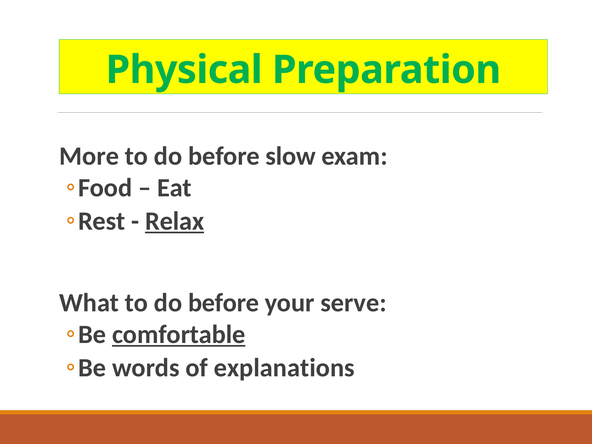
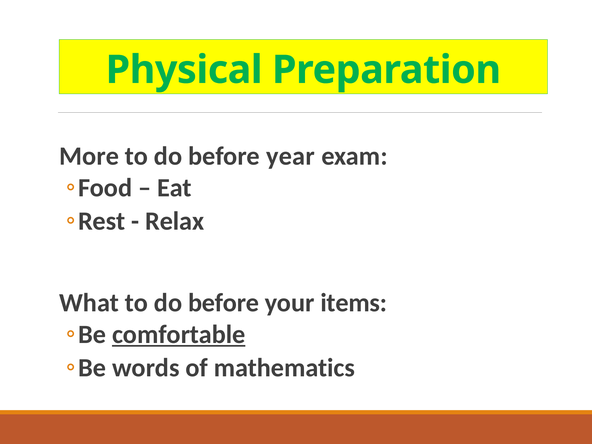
slow: slow -> year (290, 156)
Relax underline: present -> none (175, 221)
serve: serve -> items (354, 303)
explanations: explanations -> mathematics (284, 368)
